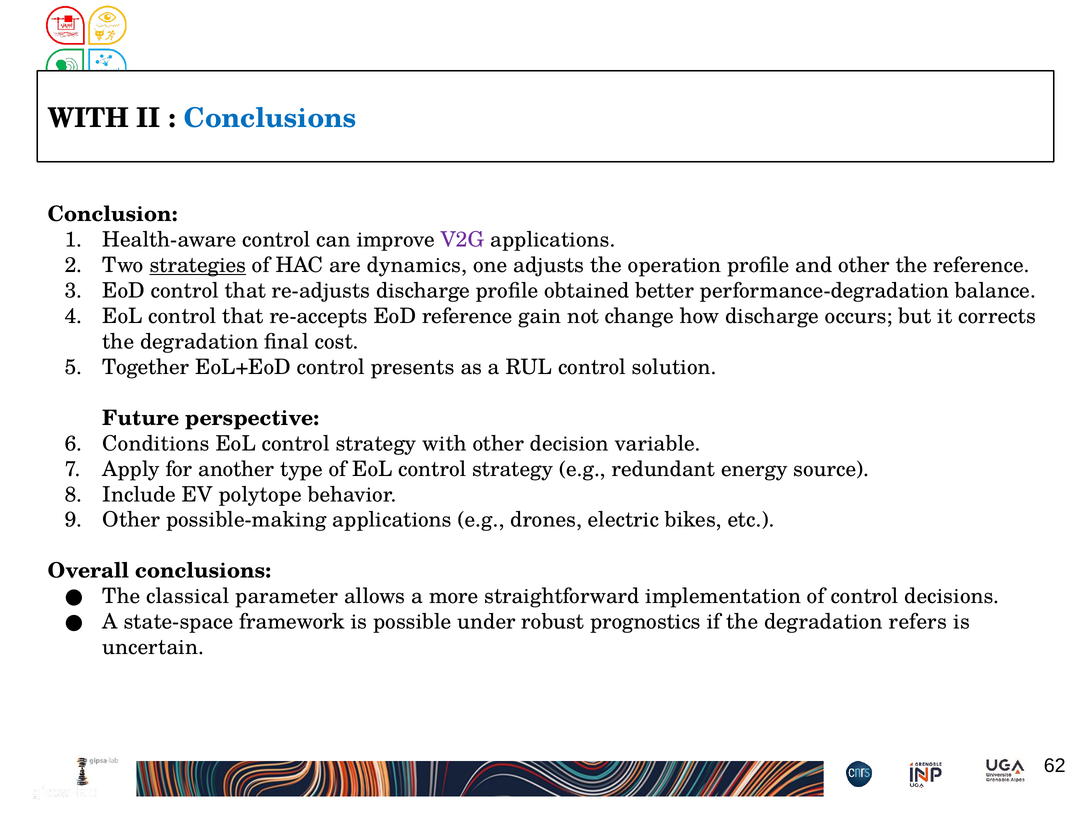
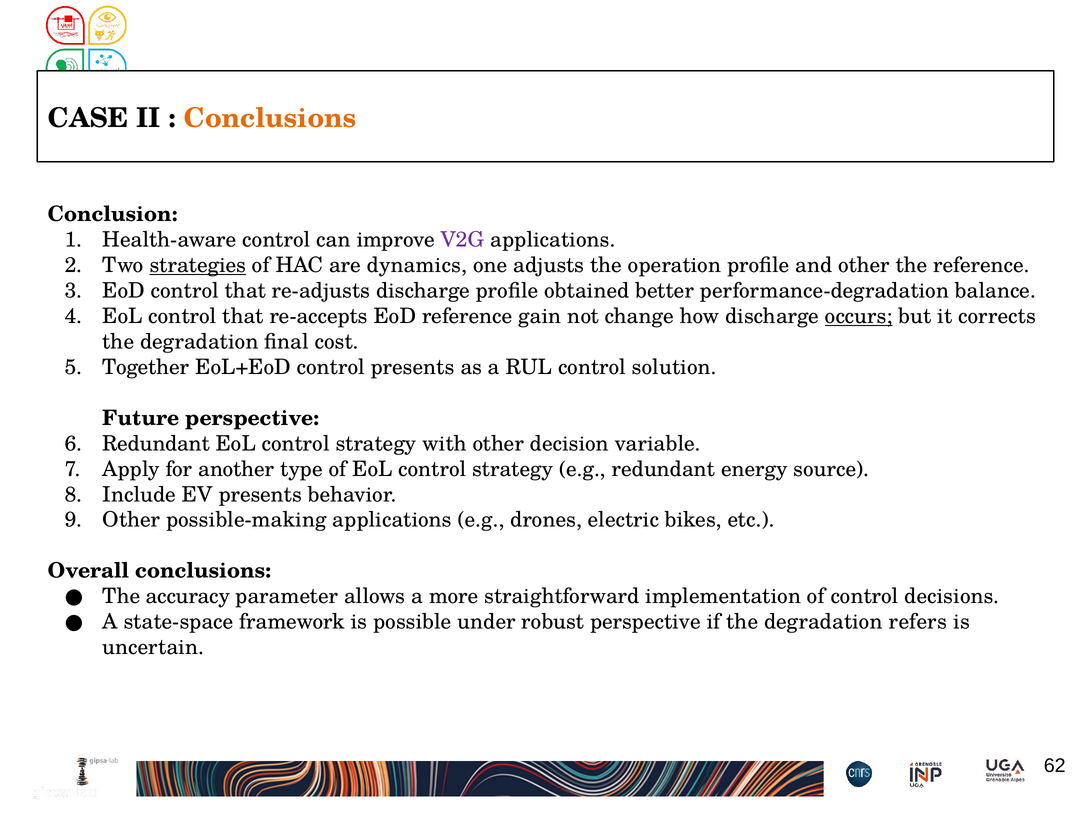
WITH: WITH -> CASE (88, 118)
Conclusions colour: blue -> orange (270, 118)
occurs underline: none -> present (859, 316)
Conditions: Conditions -> Redundant (156, 444)
EV polytope: polytope -> presents (260, 495)
classical: classical -> accuracy (188, 597)
robust prognostics: prognostics -> perspective (645, 622)
